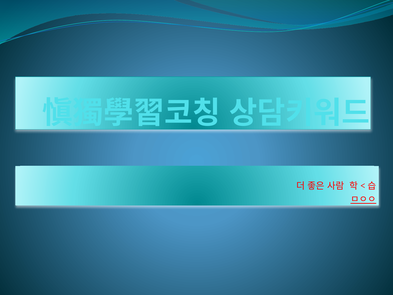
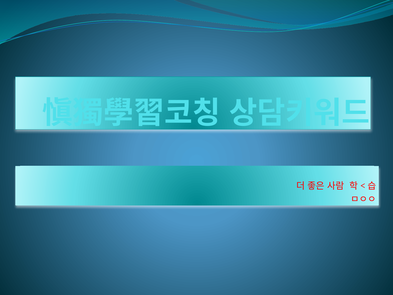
ㅁㅇㅇ underline: present -> none (363, 199)
